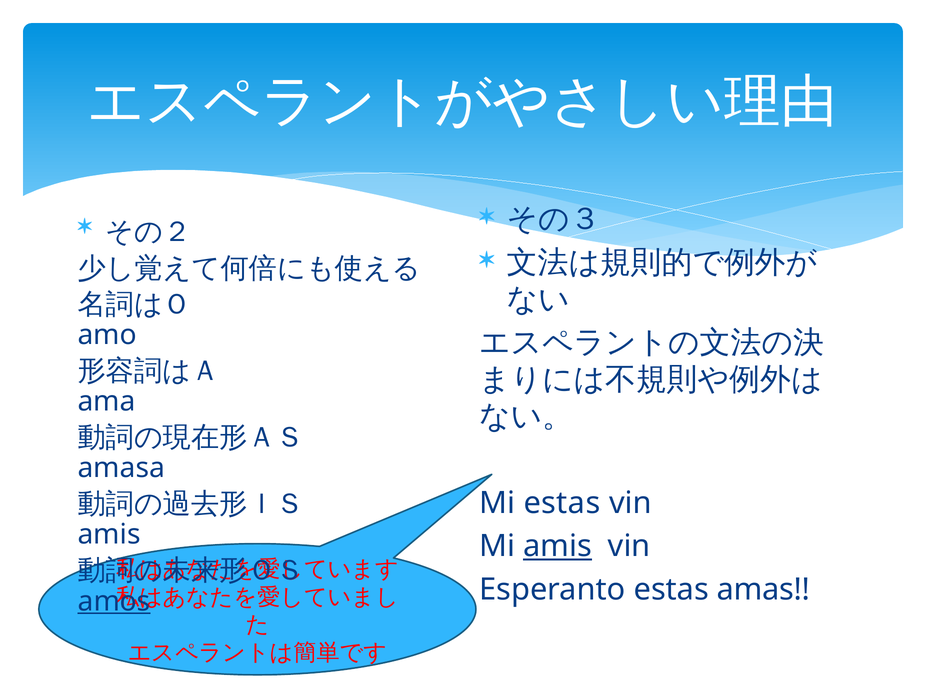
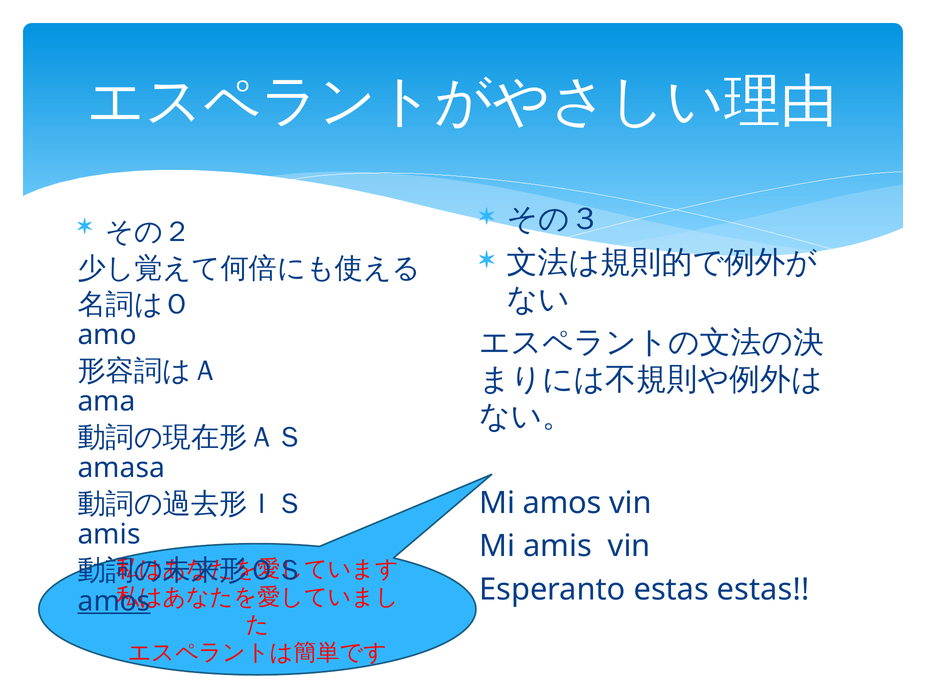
Mi estas: estas -> amos (562, 503)
amis underline: present -> none (557, 546)
estas amas: amas -> estas (763, 589)
